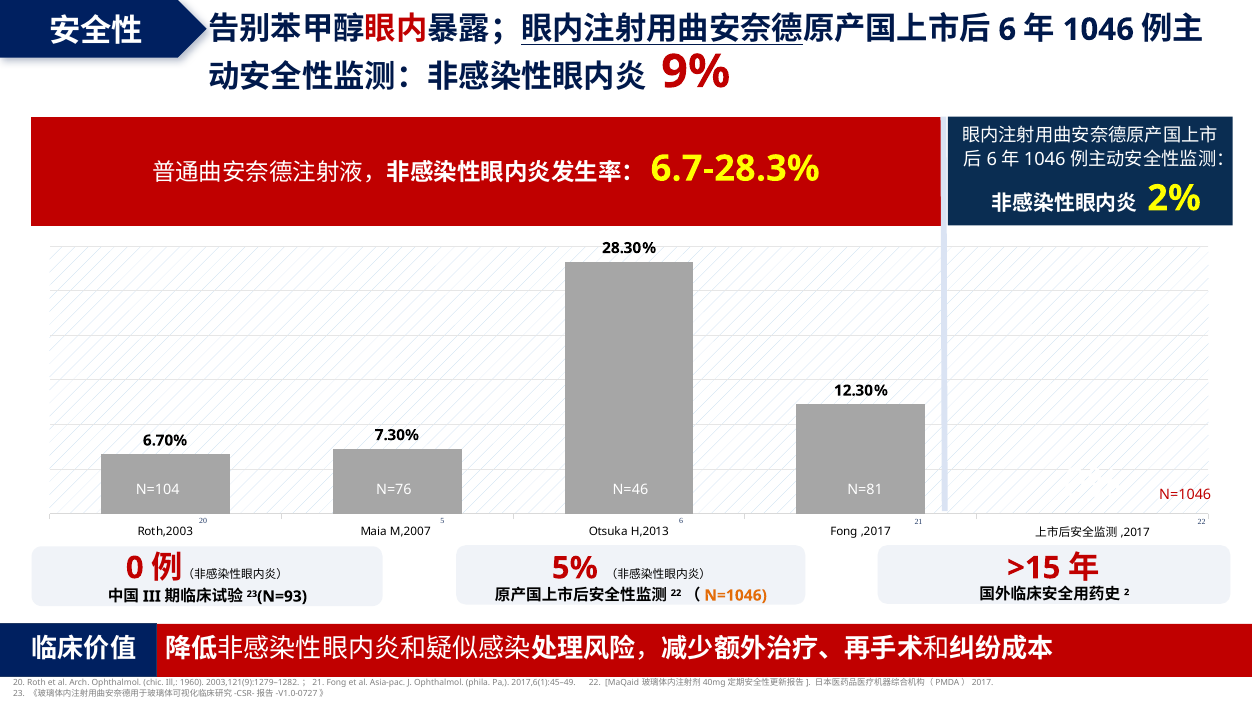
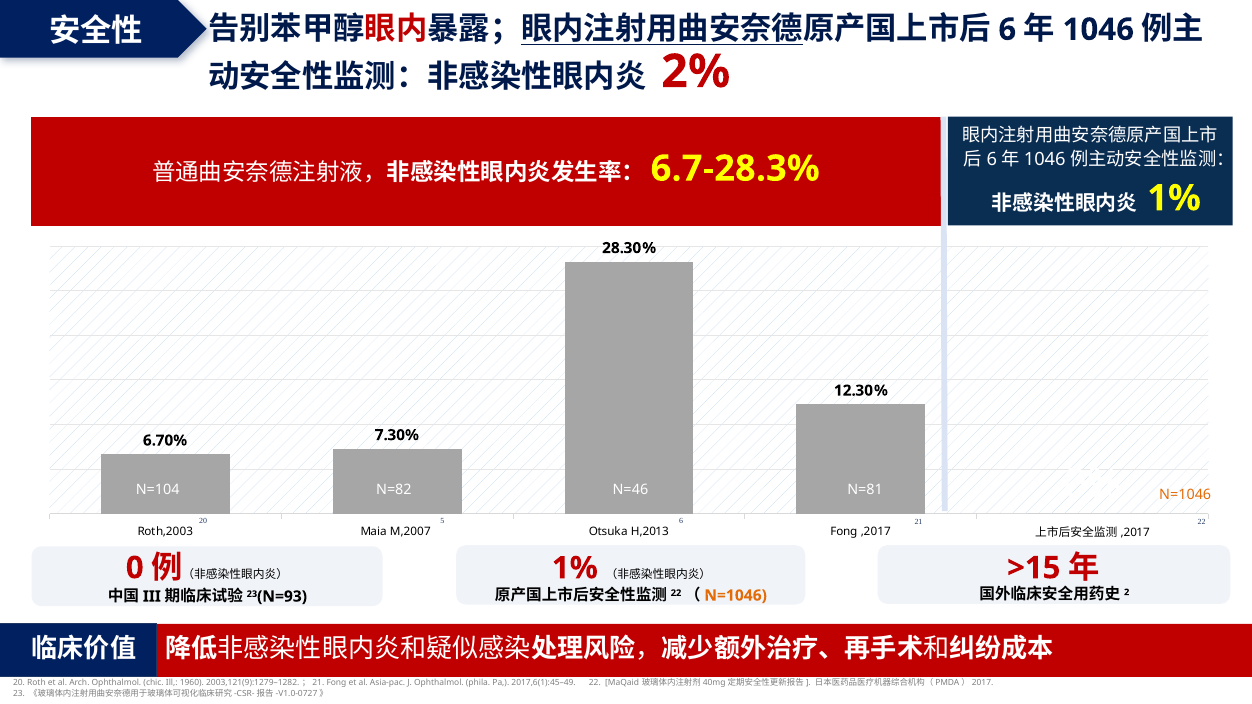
9%: 9% -> 2% (696, 72)
2%: 2% -> 1% (1174, 198)
N=76: N=76 -> N=82 (394, 490)
N=1046 colour: red -> orange (1185, 495)
5%: 5% -> 1% (575, 568)
